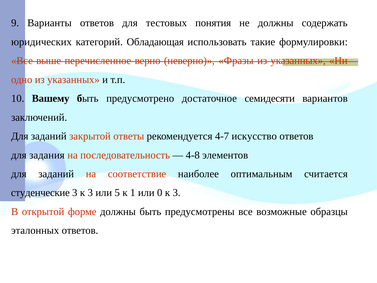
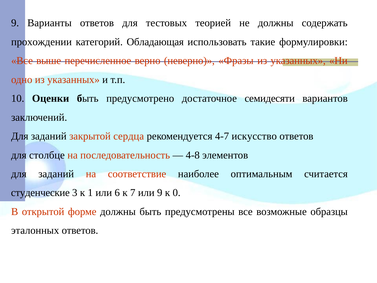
понятия: понятия -> теорией (213, 23)
юридических: юридических -> прохождении (41, 42)
Вашему: Вашему -> Оценки (51, 98)
ответы: ответы -> сердца (129, 136)
задания: задания -> столбце (47, 155)
3 к 3: 3 -> 1 (90, 193)
5: 5 -> 6 (117, 193)
1: 1 -> 7 (133, 193)
или 0: 0 -> 9 (160, 193)
3: 3 -> 0 (177, 193)
